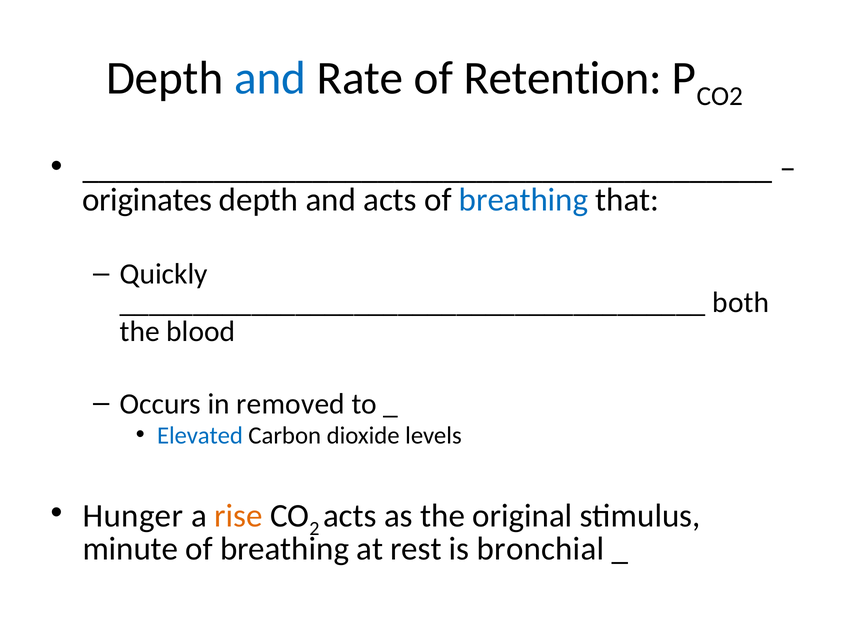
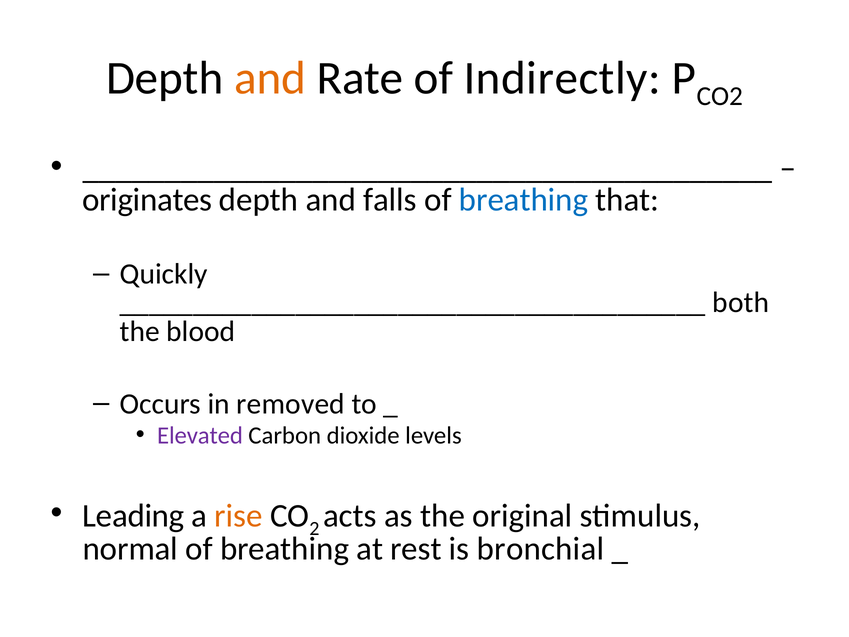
and colour: blue -> orange (270, 78)
Retention: Retention -> Indirectly (562, 78)
and acts: acts -> falls (390, 200)
Elevated colour: blue -> purple (200, 435)
Hunger: Hunger -> Leading (133, 516)
minute: minute -> normal (130, 549)
